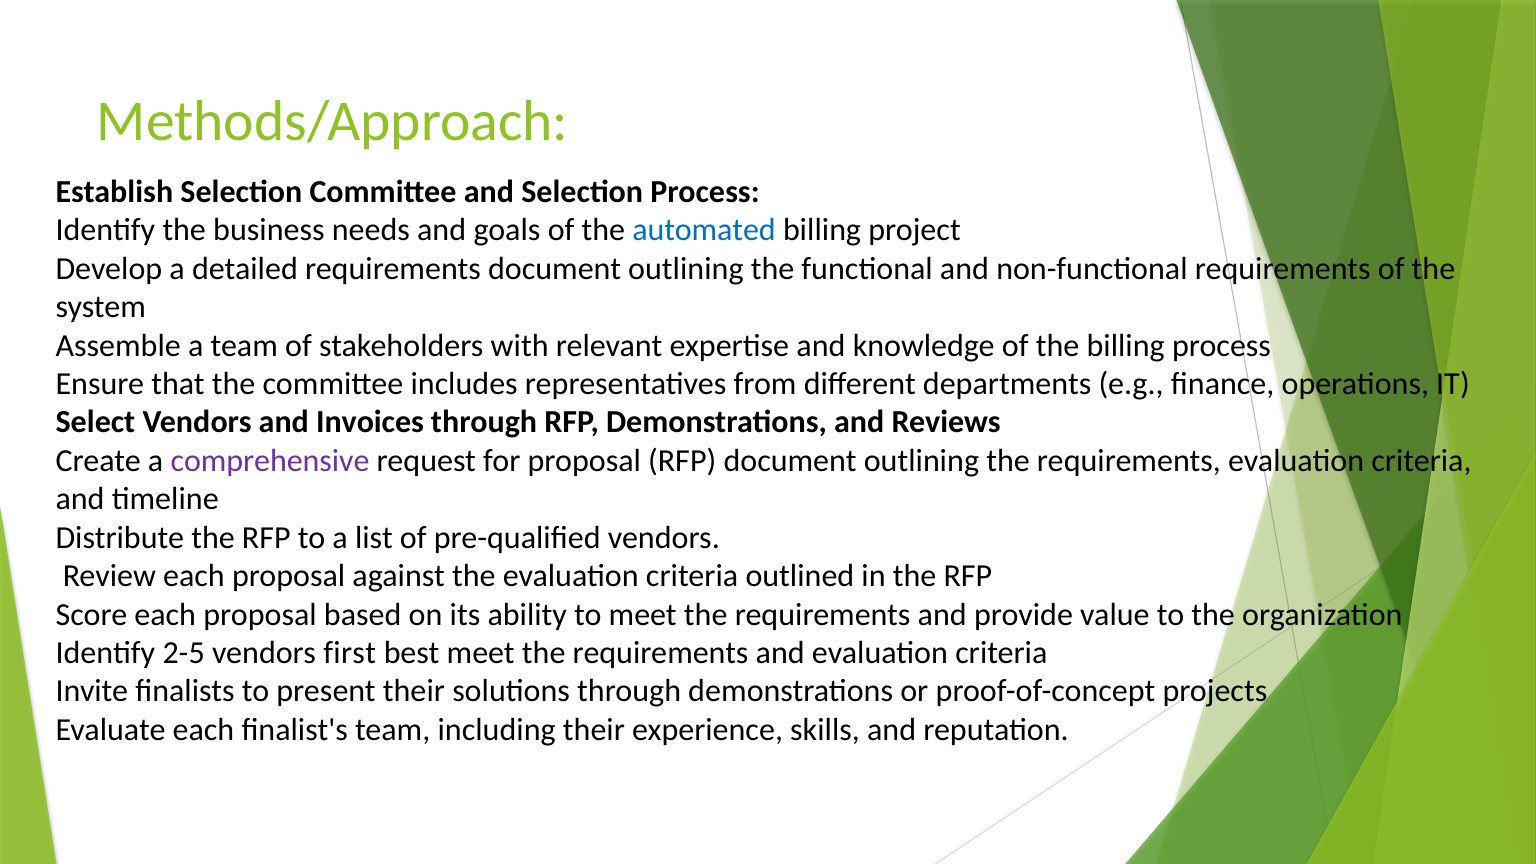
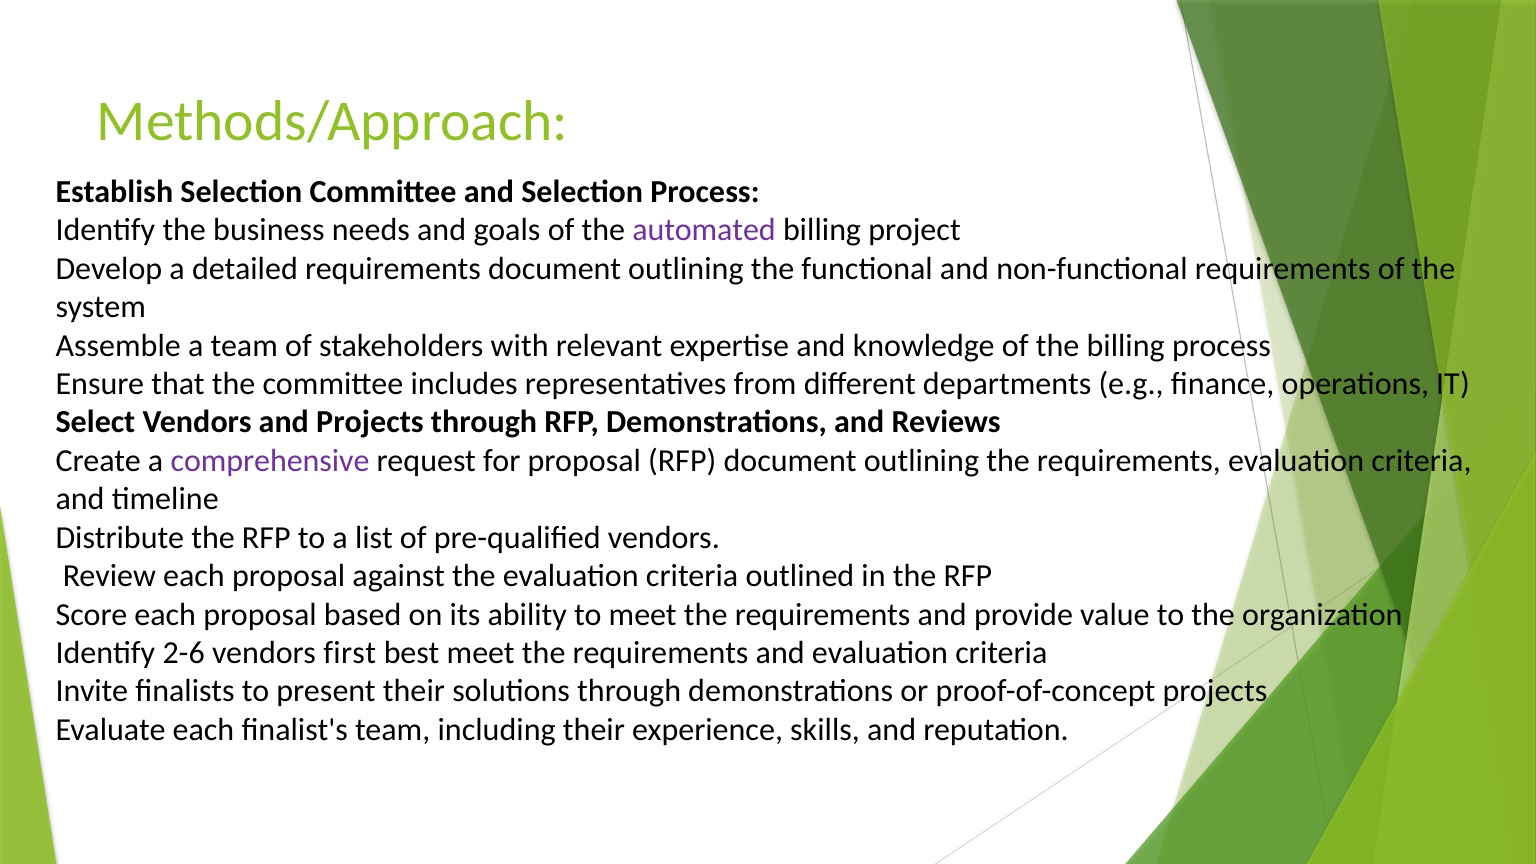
automated colour: blue -> purple (704, 230)
and Invoices: Invoices -> Projects (370, 422)
2-5: 2-5 -> 2-6 (184, 653)
